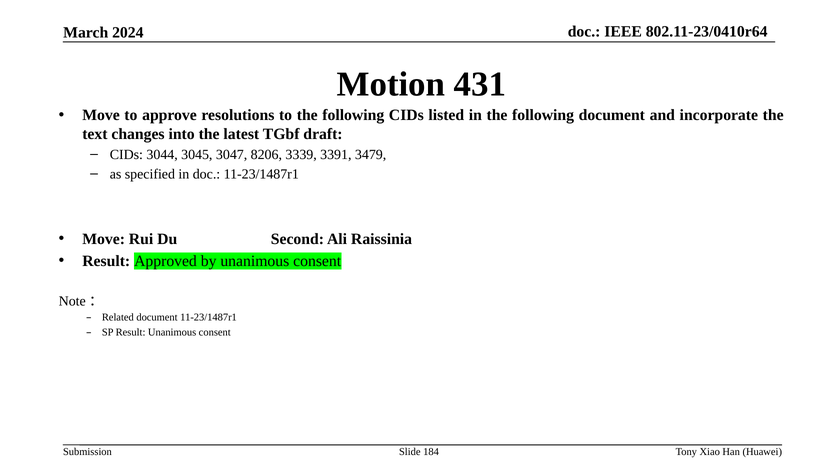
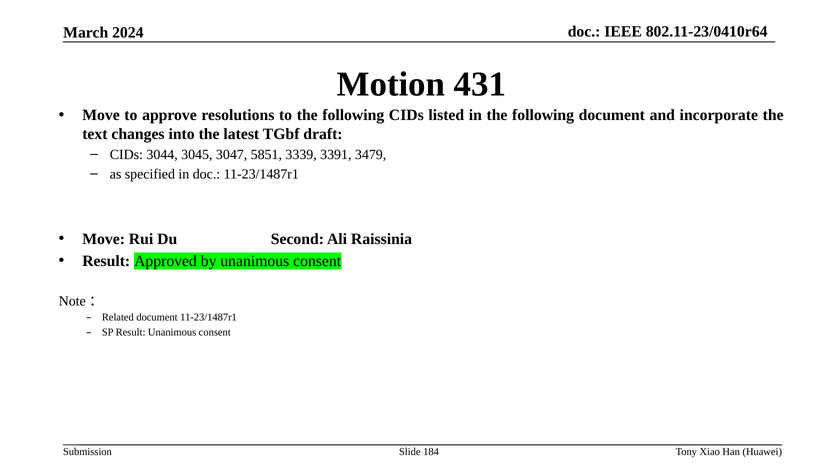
8206: 8206 -> 5851 (266, 155)
